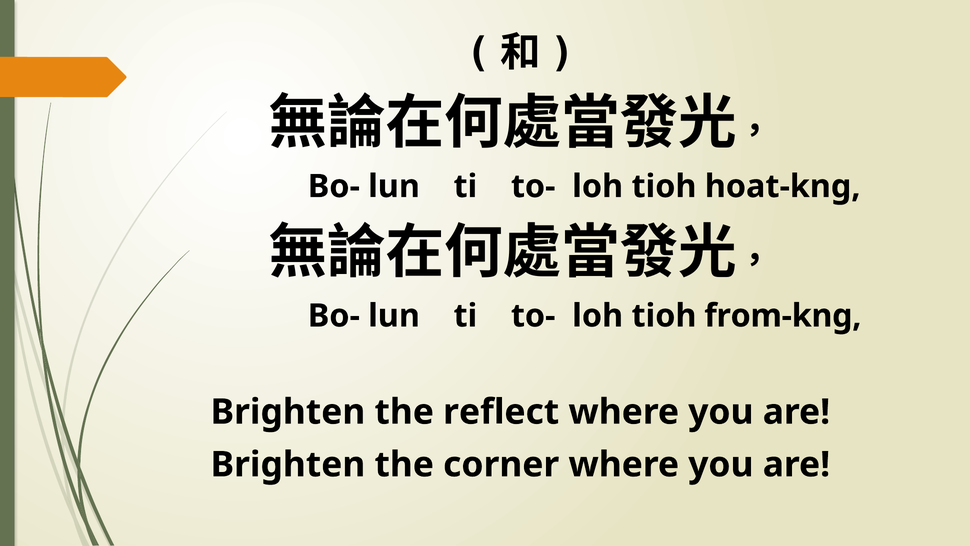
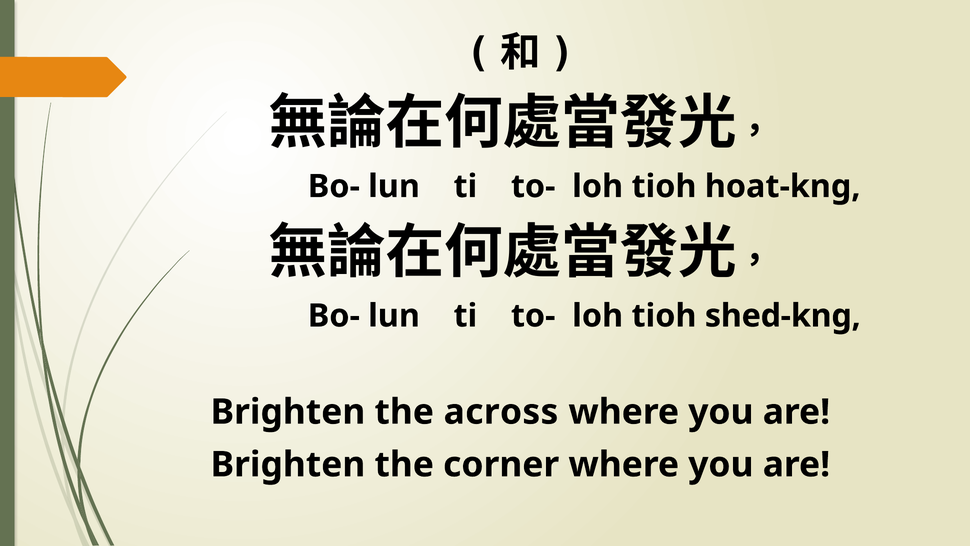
from-kng: from-kng -> shed-kng (783, 316)
reflect: reflect -> across (501, 412)
